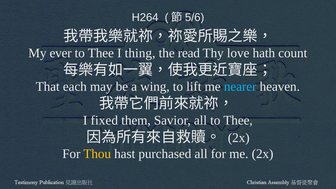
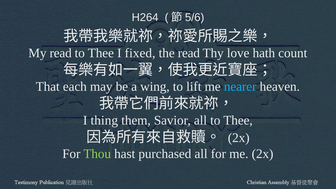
My ever: ever -> read (61, 53)
thing: thing -> fixed (140, 53)
fixed: fixed -> thing (104, 120)
Thou colour: yellow -> light green (97, 154)
